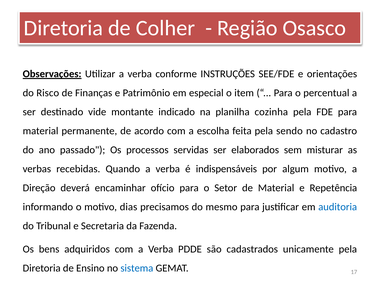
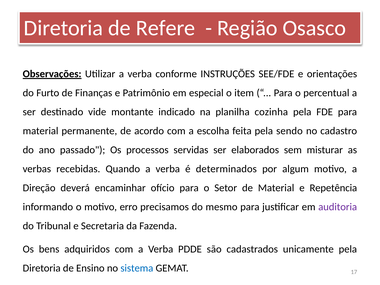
Colher: Colher -> Refere (166, 28)
Risco: Risco -> Furto (48, 93)
indispensáveis: indispensáveis -> determinados (226, 169)
dias: dias -> erro (129, 207)
auditoria colour: blue -> purple (338, 207)
